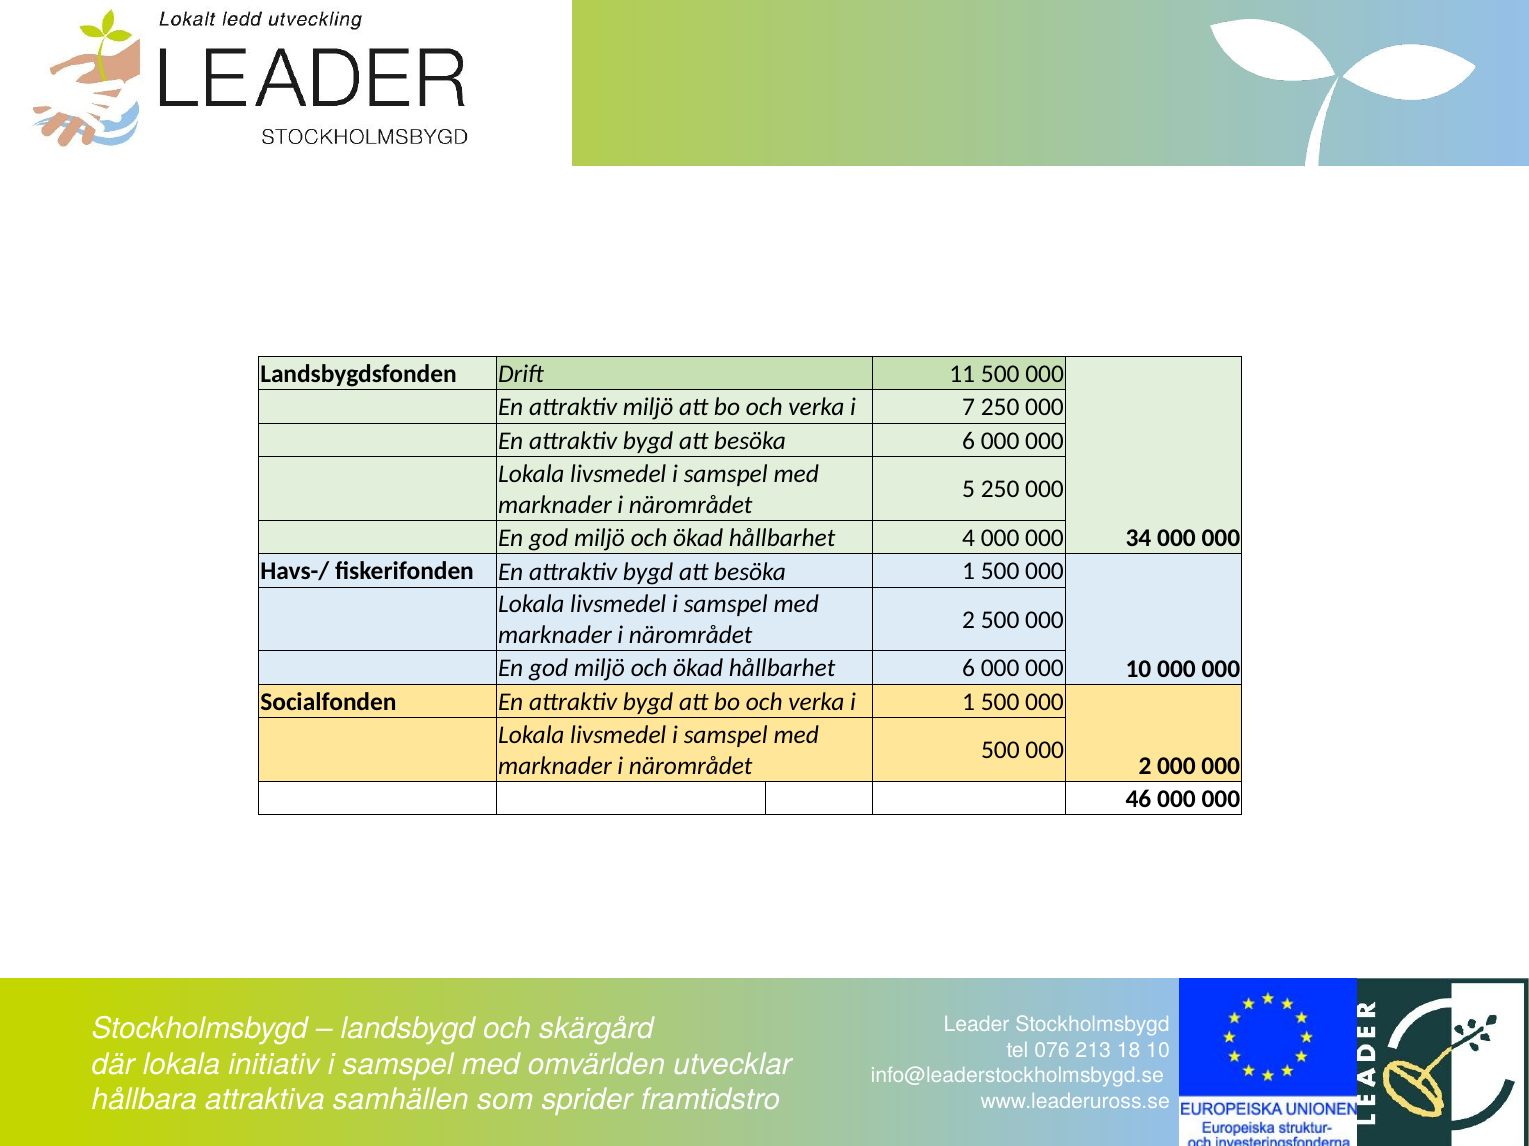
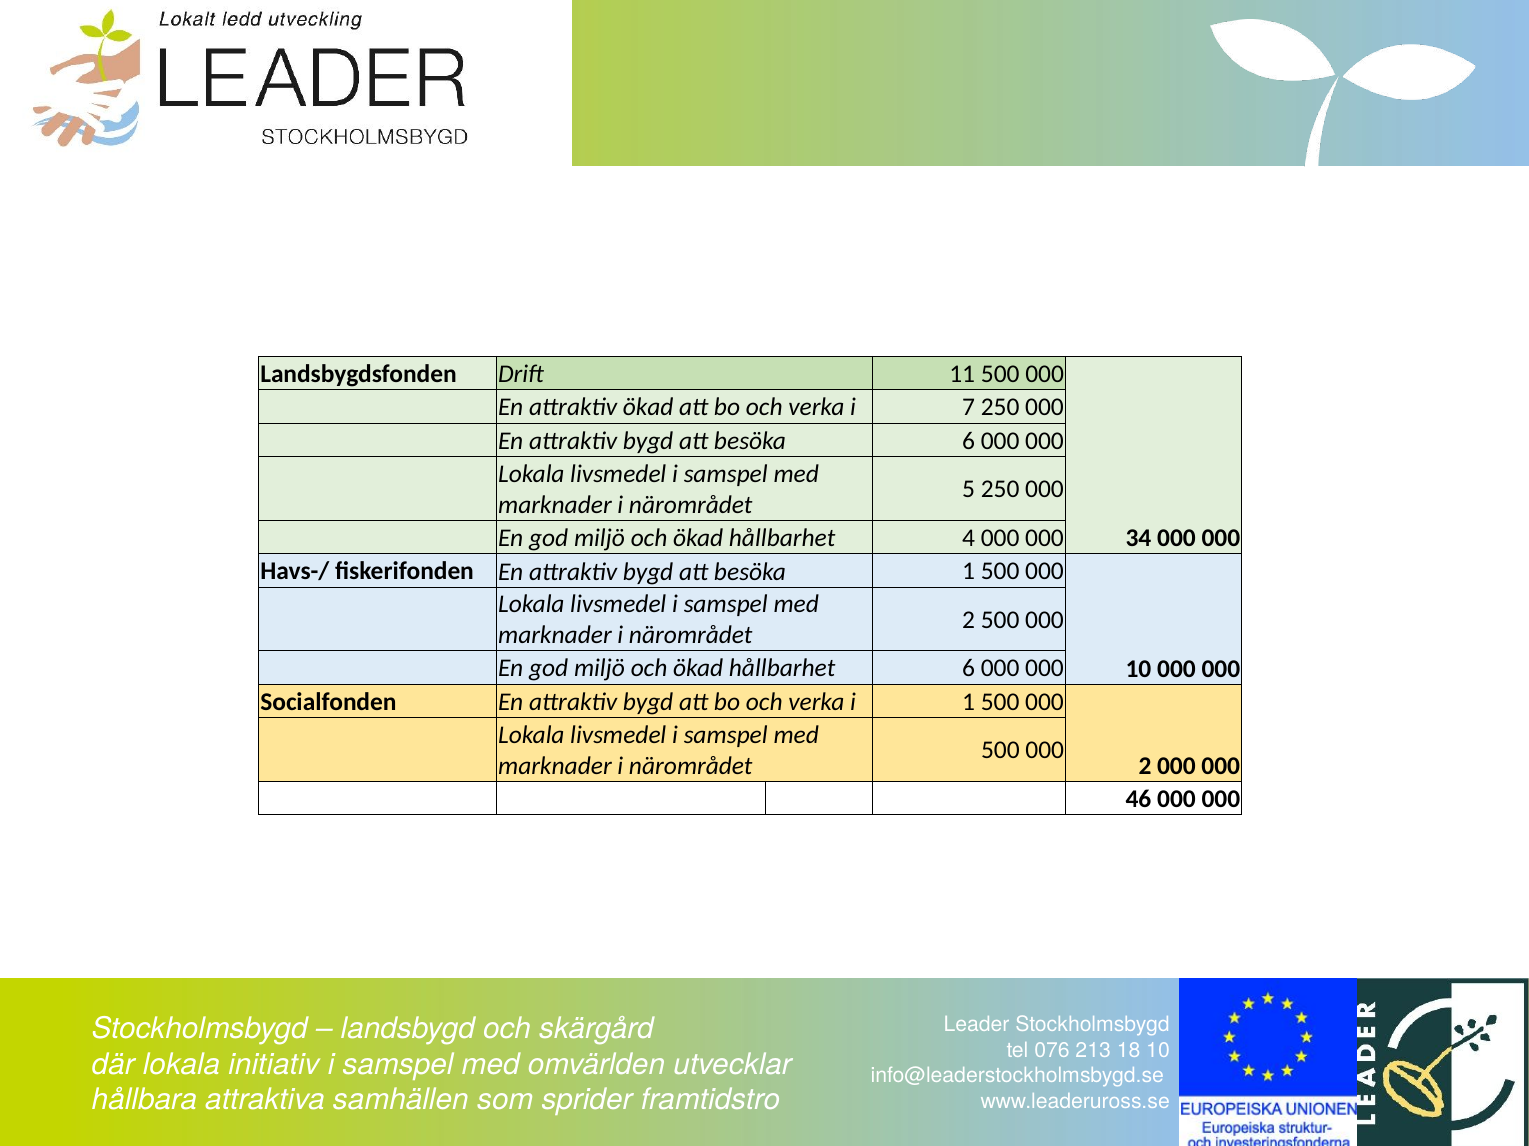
attraktiv miljö: miljö -> ökad (648, 408)
